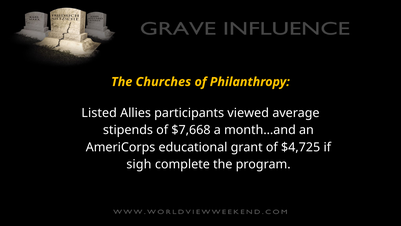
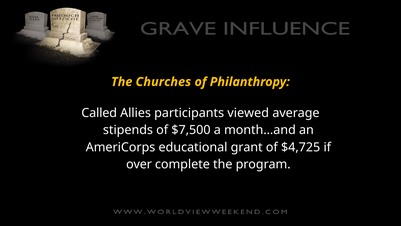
Listed: Listed -> Called (99, 113)
$7,668: $7,668 -> $7,500 (191, 130)
sigh: sigh -> over (139, 164)
